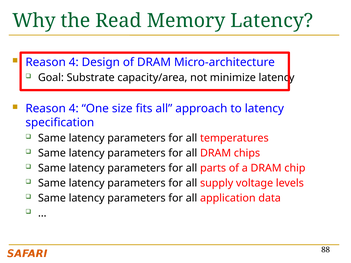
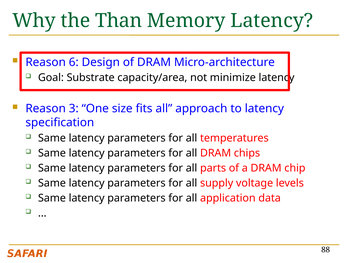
Read: Read -> Than (119, 21)
4: 4 -> 6 (74, 62)
4: 4 -> 3 (74, 109)
